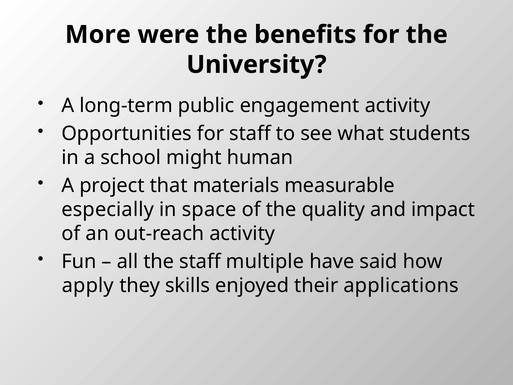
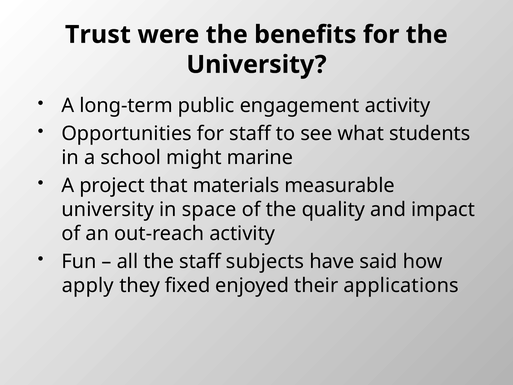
More: More -> Trust (98, 35)
human: human -> marine (260, 158)
especially: especially -> university (108, 209)
multiple: multiple -> subjects (265, 261)
skills: skills -> fixed (188, 285)
